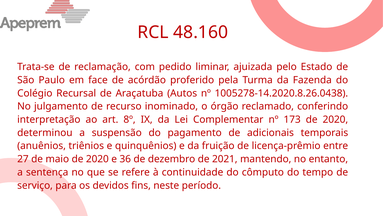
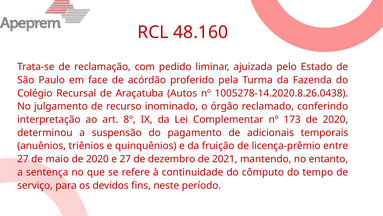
e 36: 36 -> 27 (125, 159)
